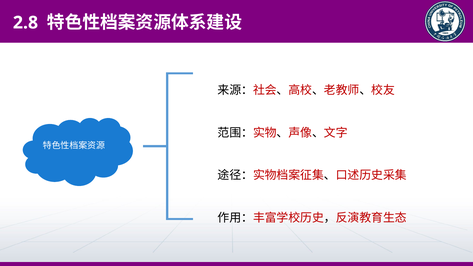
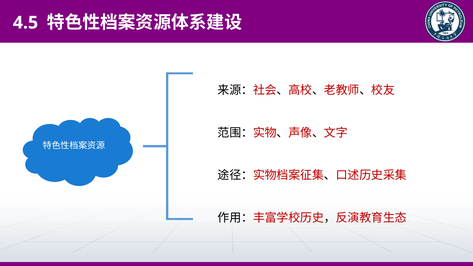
2.8: 2.8 -> 4.5 (25, 23)
